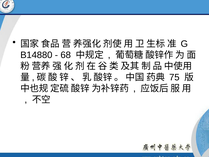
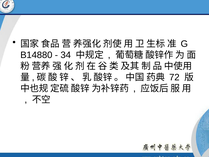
68: 68 -> 34 (66, 55)
75: 75 -> 72 (174, 77)
